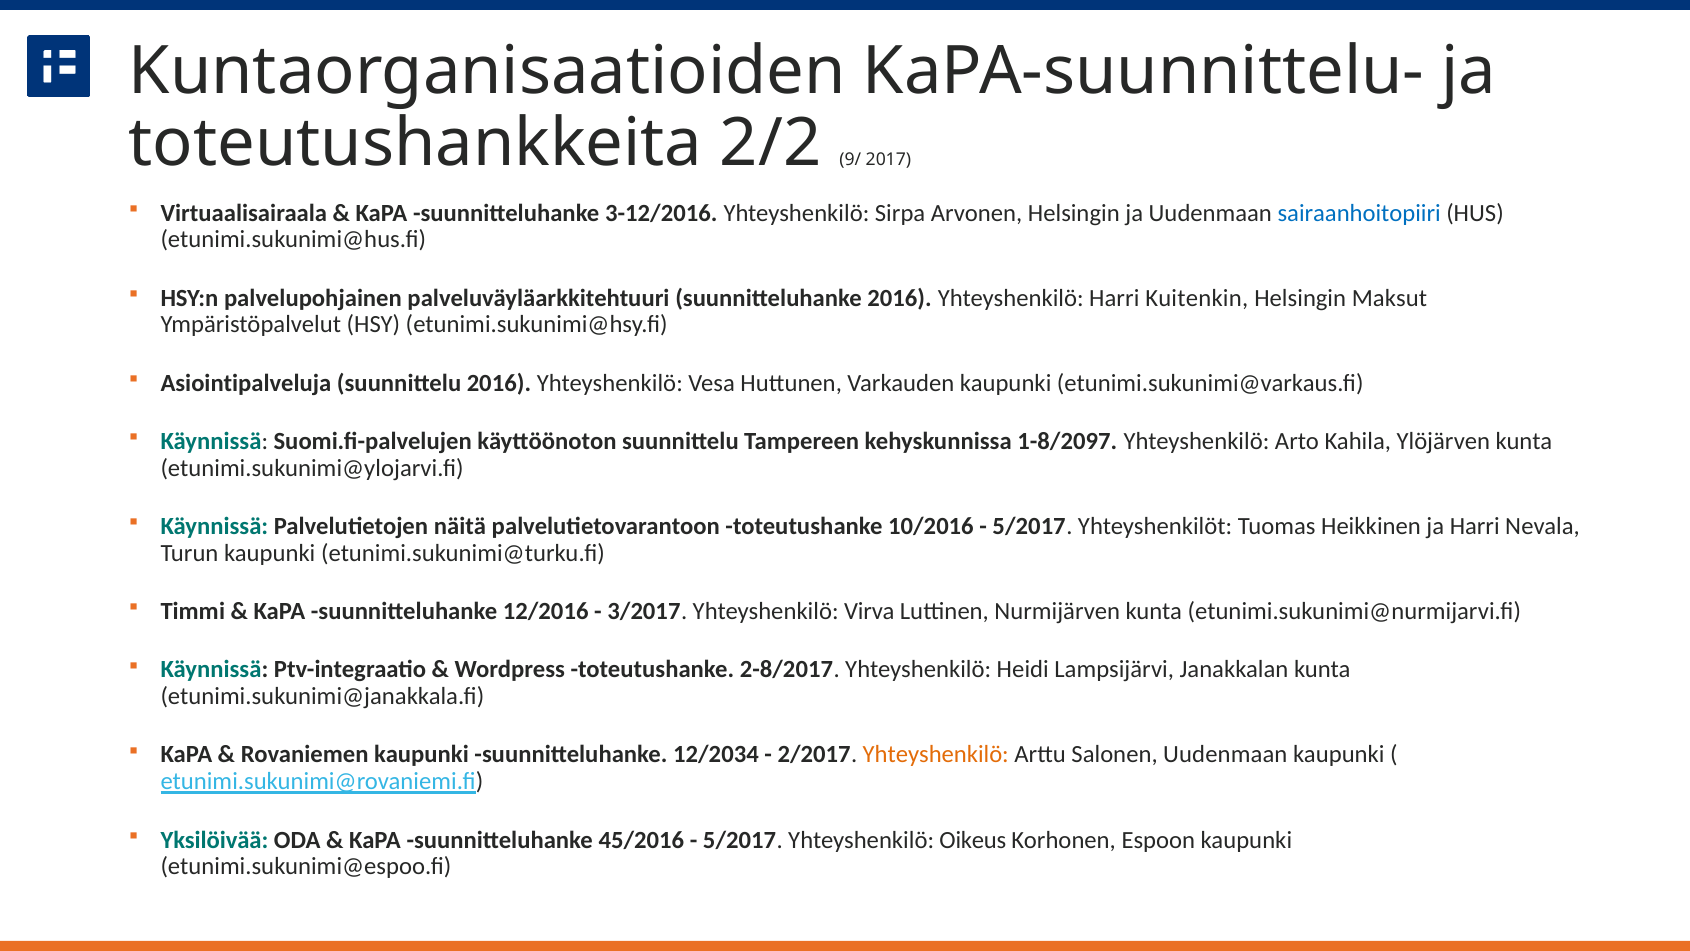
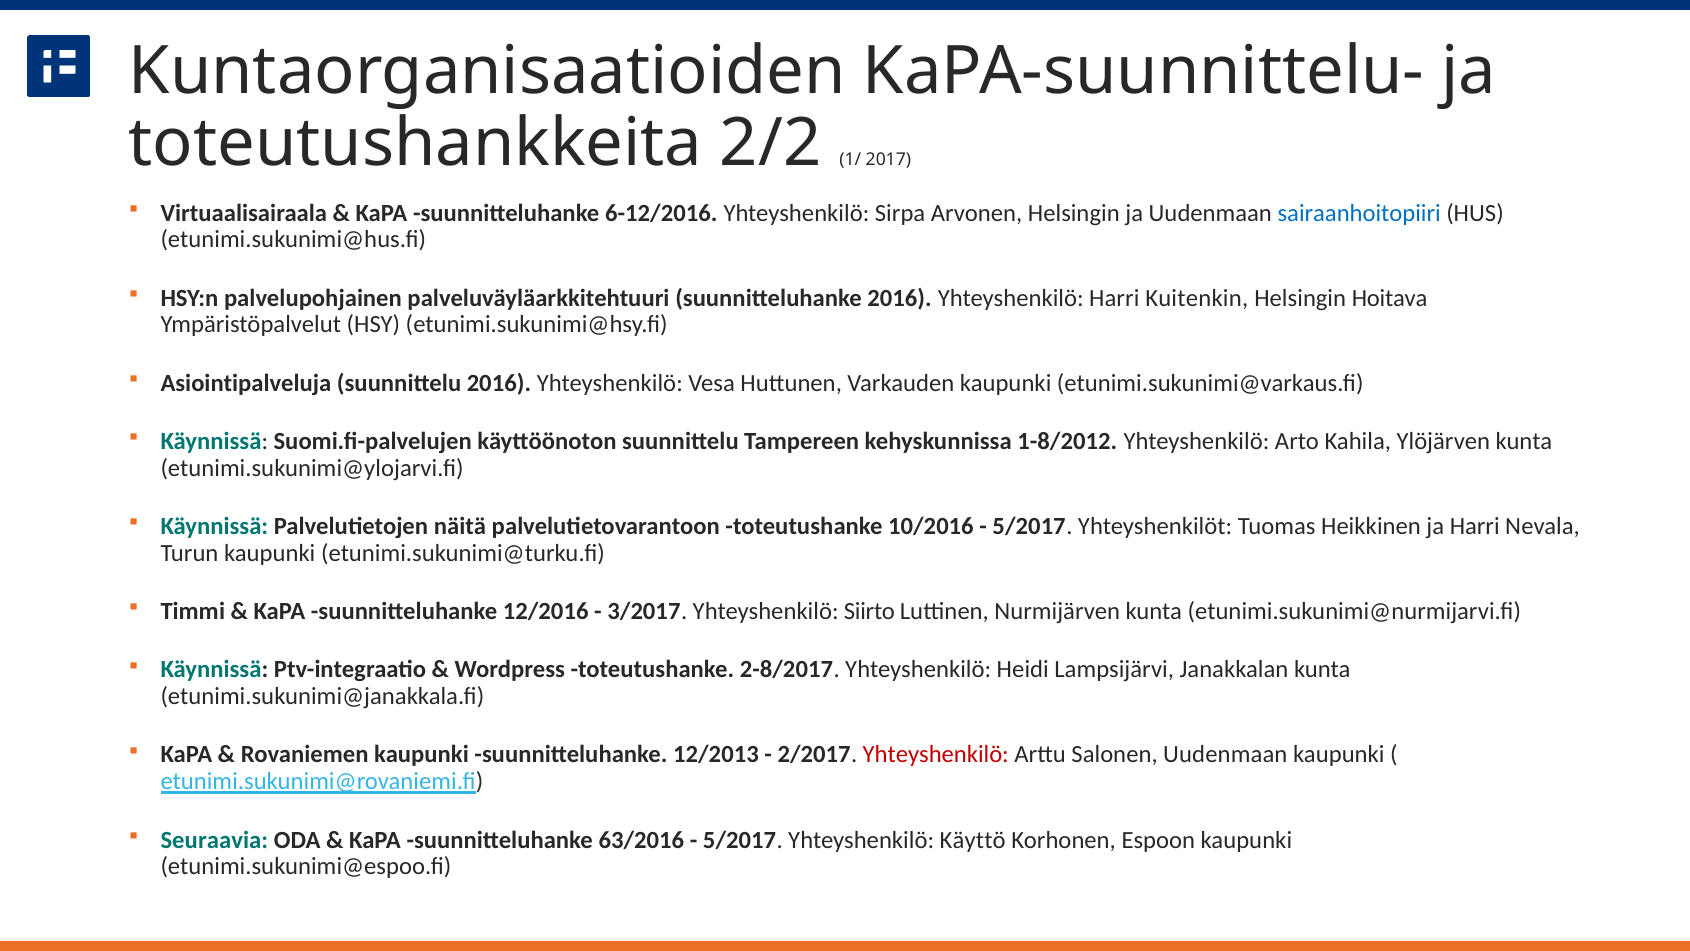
9/: 9/ -> 1/ (850, 160)
3-12/2016: 3-12/2016 -> 6-12/2016 (661, 213)
Maksut: Maksut -> Hoitava (1390, 298)
1-8/2097: 1-8/2097 -> 1-8/2012 (1067, 441)
Virva: Virva -> Siirto (869, 611)
12/2034: 12/2034 -> 12/2013 (716, 754)
Yhteyshenkilö colour: orange -> red (936, 754)
Yksilöivää: Yksilöivää -> Seuraavia (214, 840)
45/2016: 45/2016 -> 63/2016 (641, 840)
Oikeus: Oikeus -> Käyttö (973, 840)
